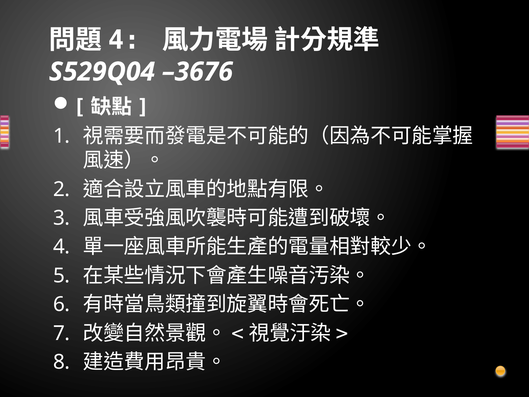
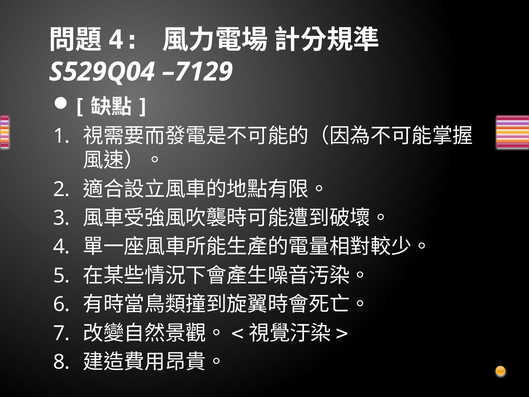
–3676: –3676 -> –7129 (197, 72)
